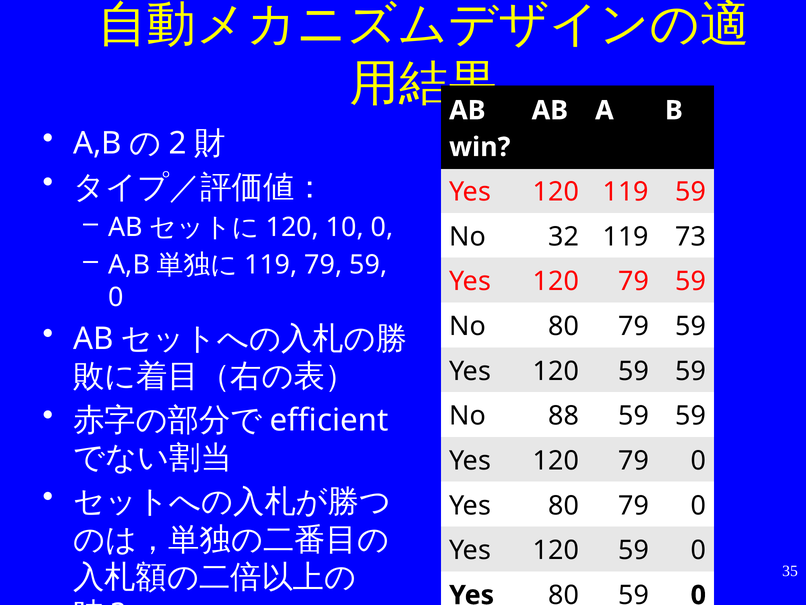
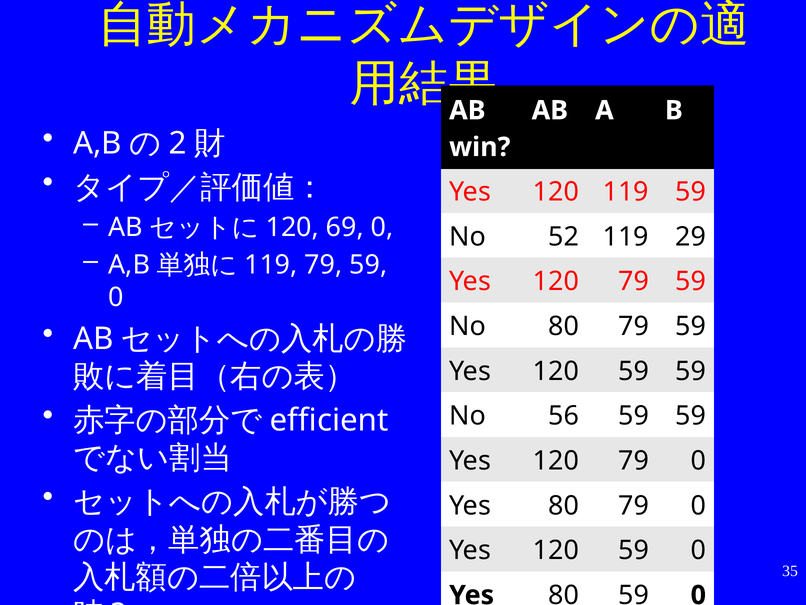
10: 10 -> 69 (345, 227)
32: 32 -> 52 (564, 237)
73: 73 -> 29 (691, 237)
88: 88 -> 56 (564, 416)
